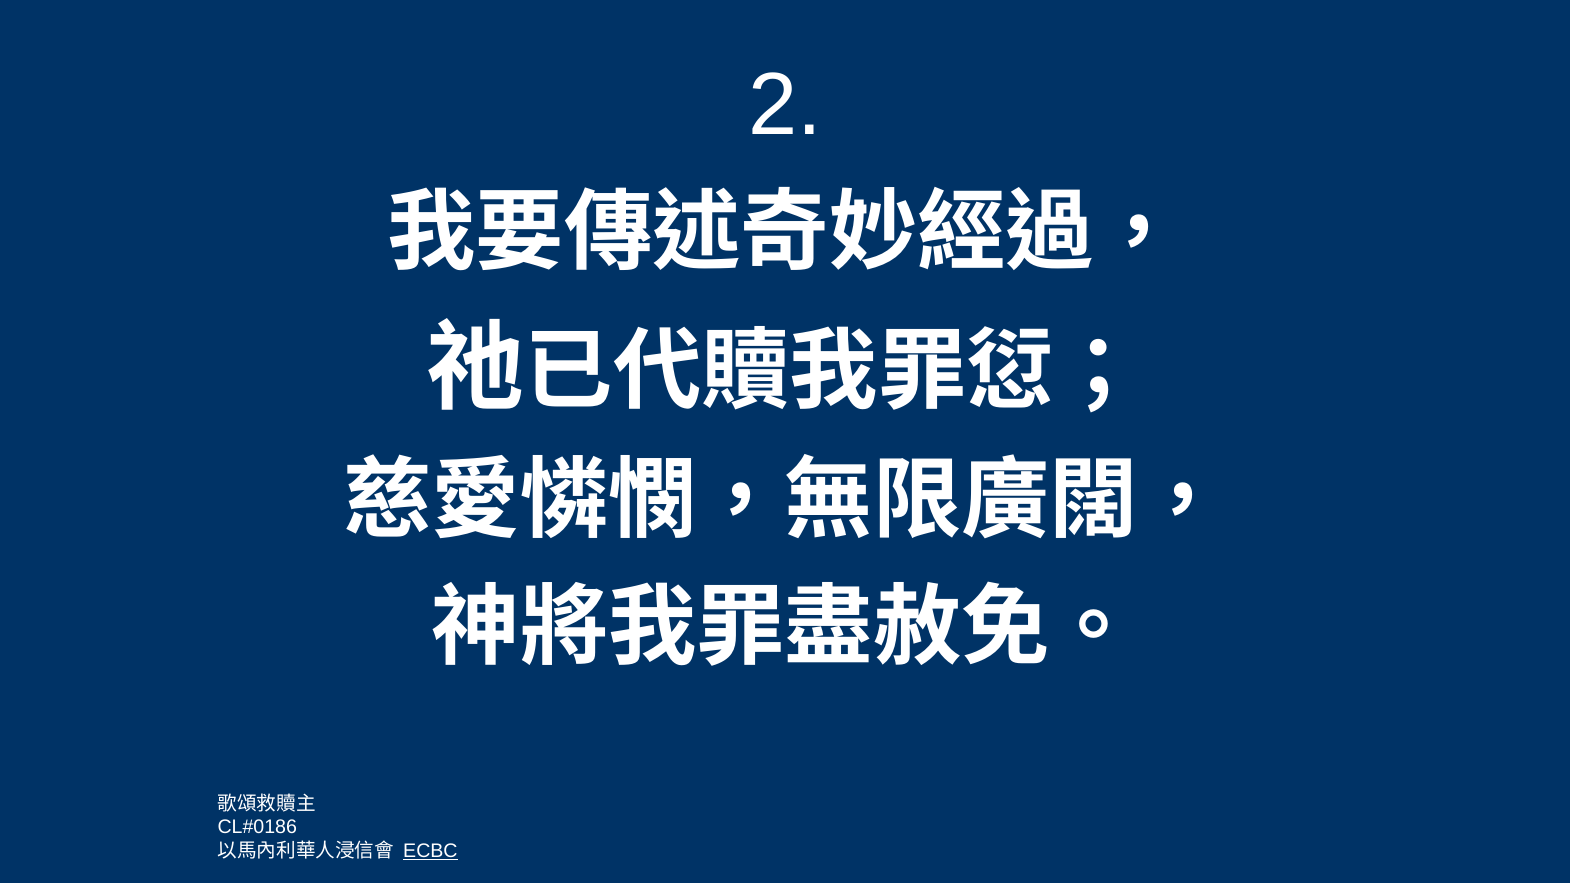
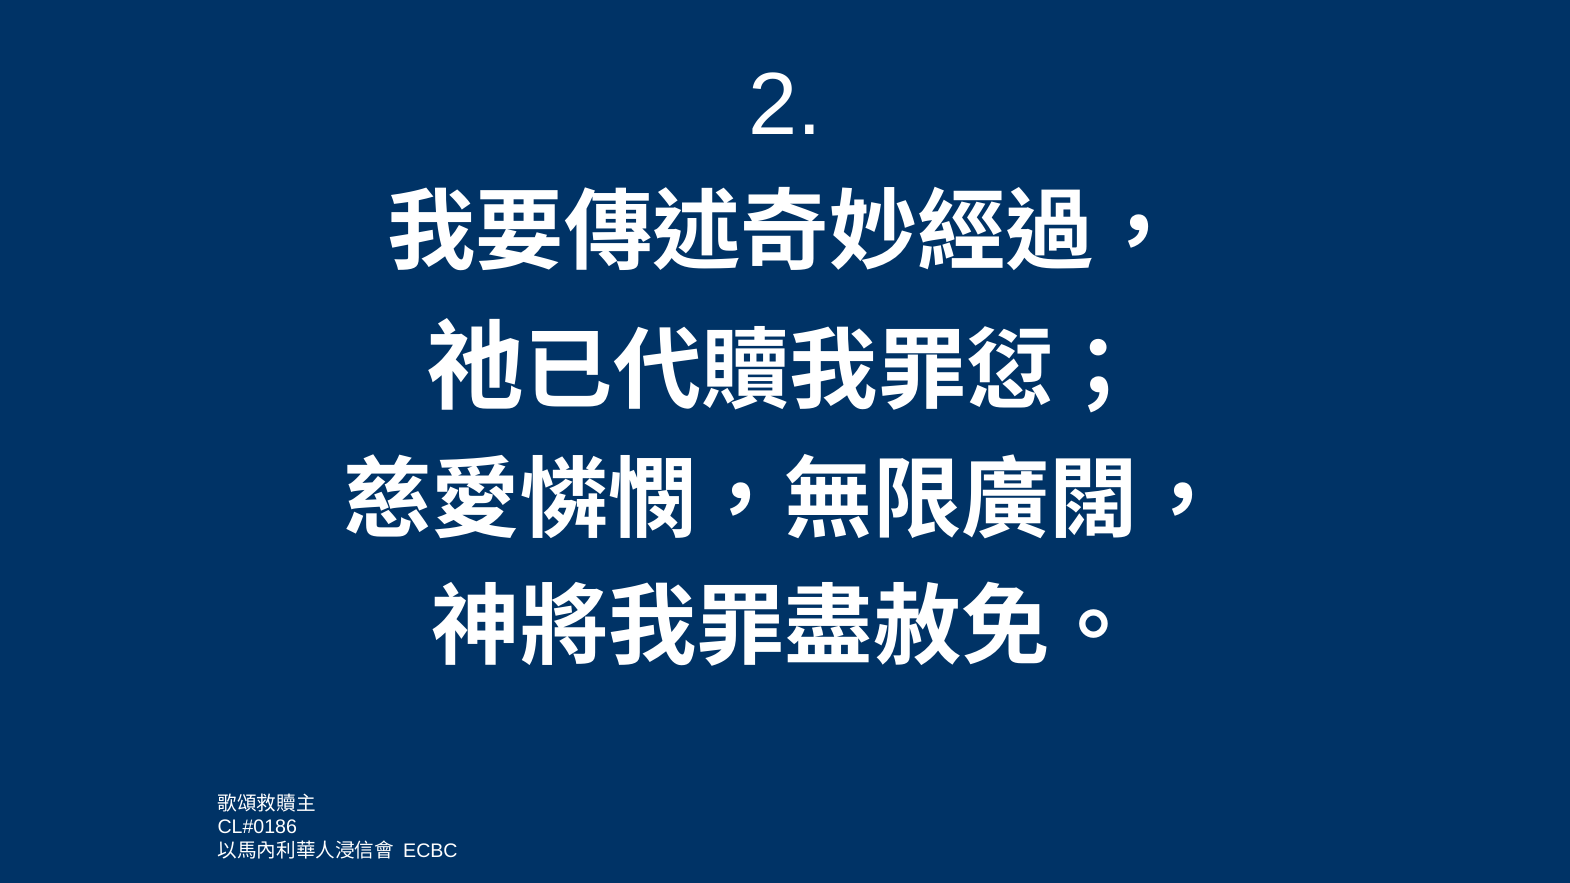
ECBC underline: present -> none (430, 851)
